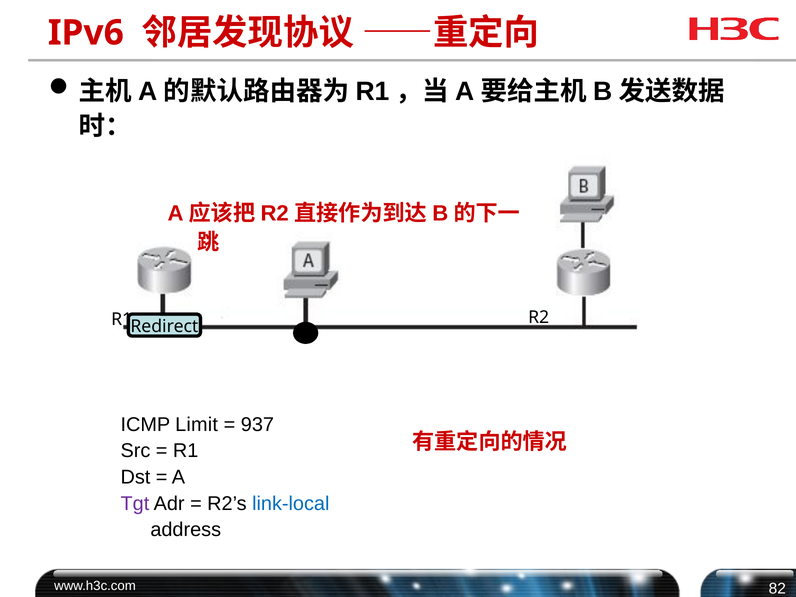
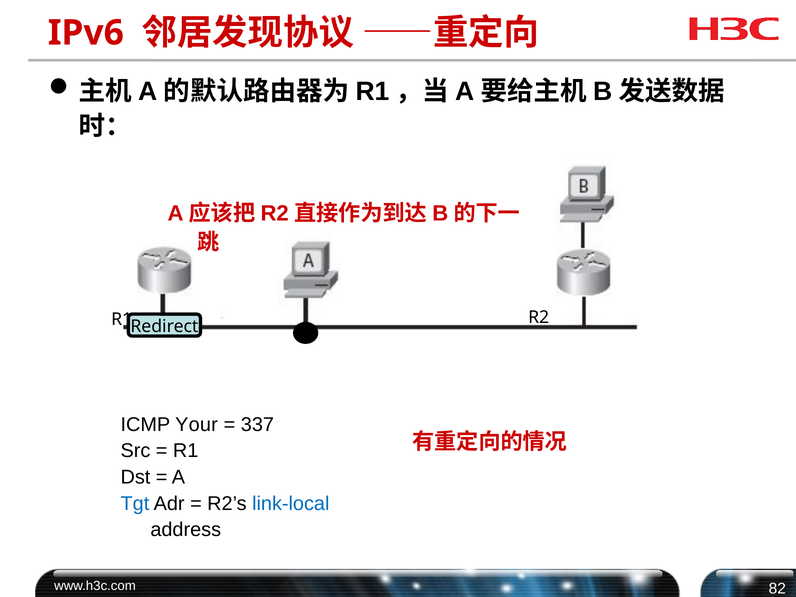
Limit: Limit -> Your (197, 425)
937: 937 -> 337 (257, 425)
Tgt colour: purple -> blue (135, 503)
